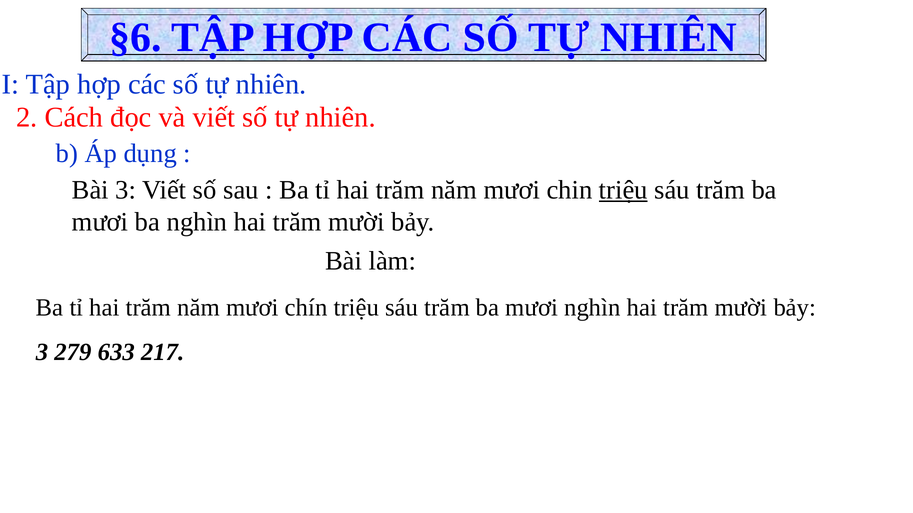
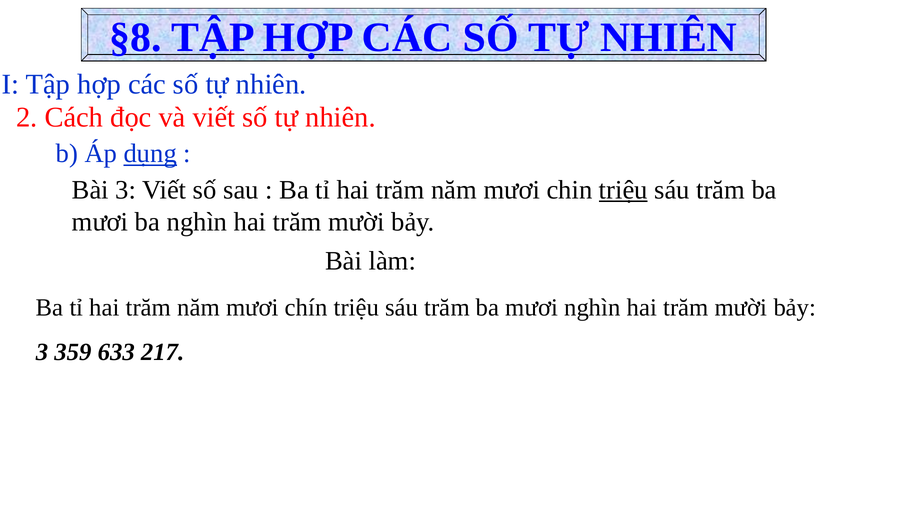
§6: §6 -> §8 (135, 38)
dụng underline: none -> present (150, 154)
279: 279 -> 359 (73, 352)
